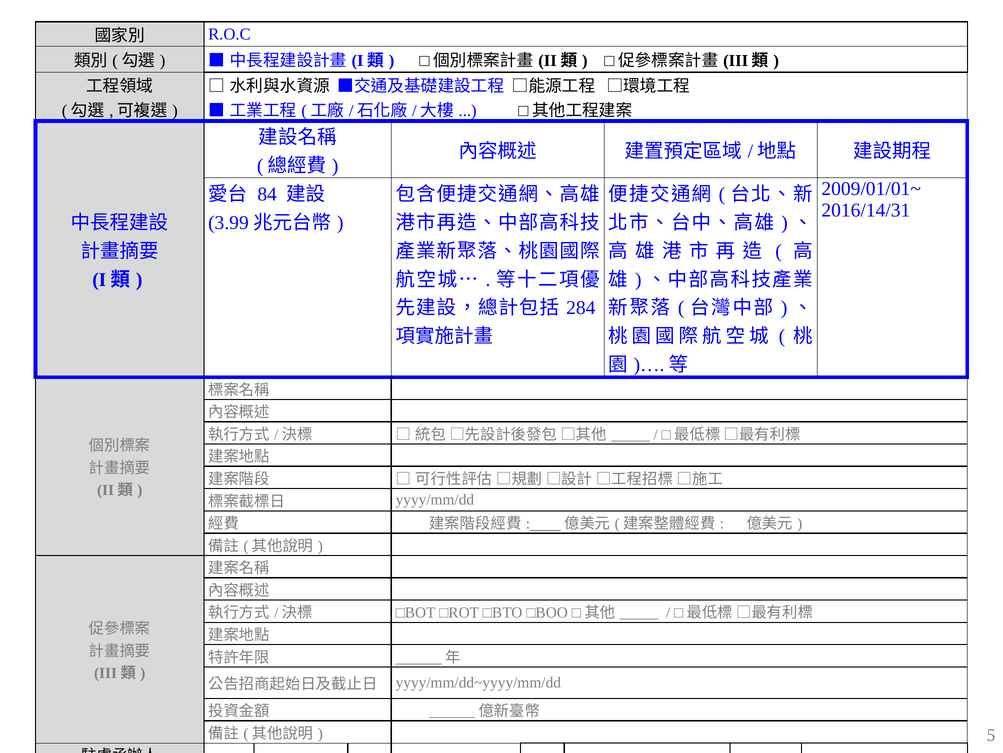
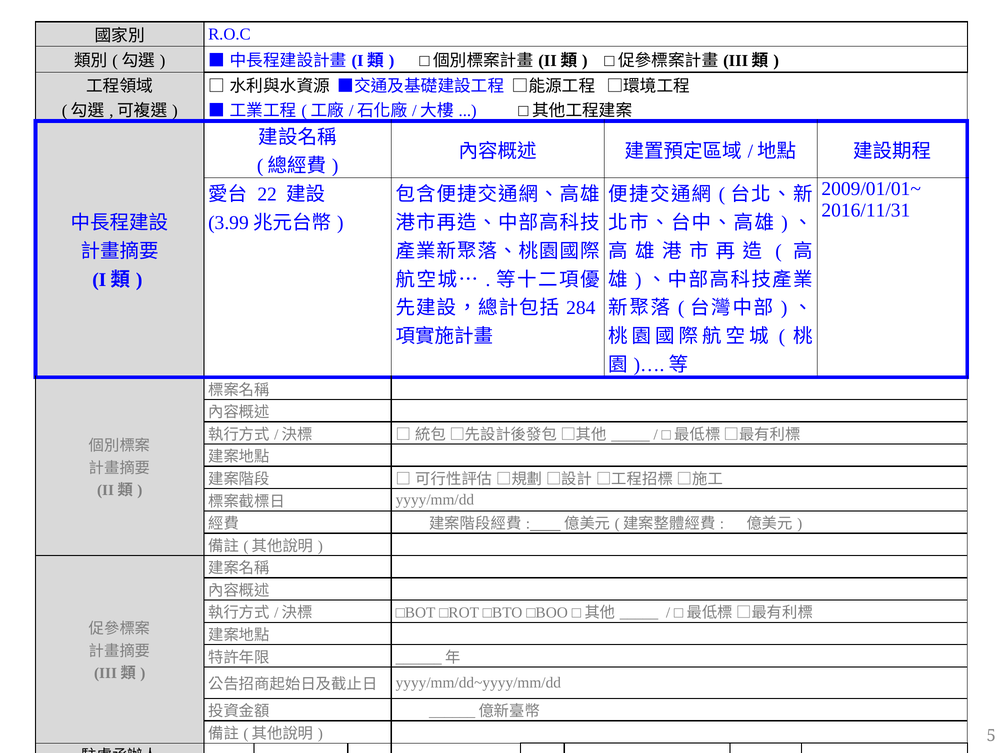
84: 84 -> 22 (267, 194)
2016/14/31: 2016/14/31 -> 2016/11/31 (866, 210)
